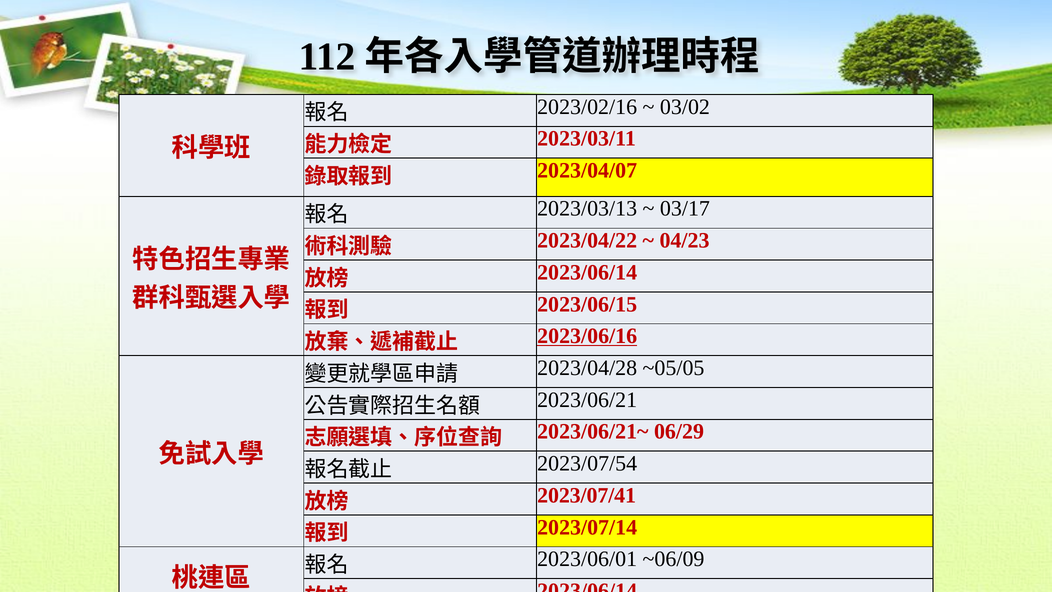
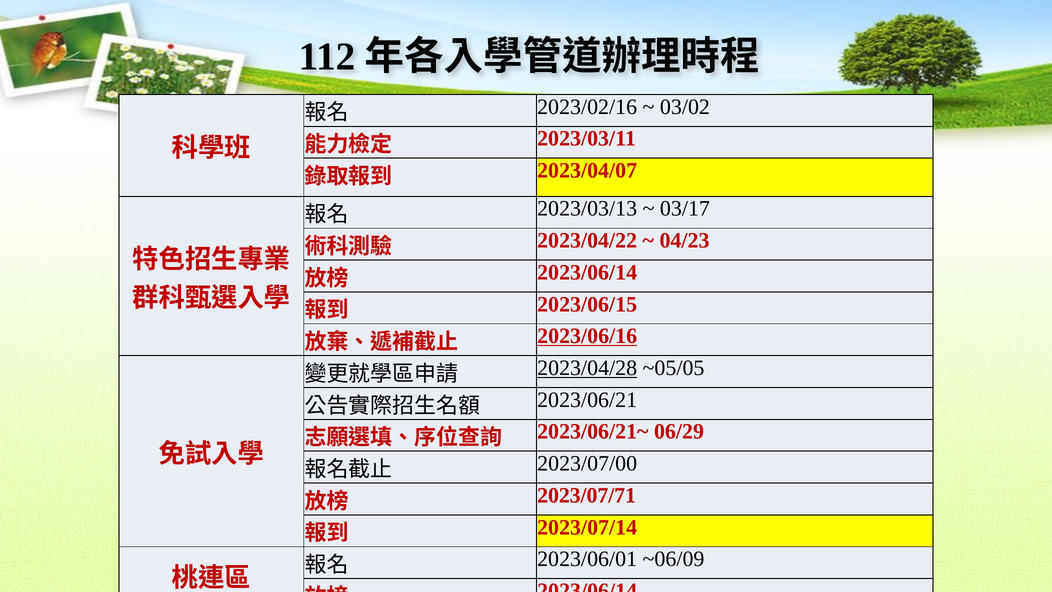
2023/04/28 underline: none -> present (587, 368)
2023/07/54: 2023/07/54 -> 2023/07/00 (587, 463)
2023/07/41: 2023/07/41 -> 2023/07/71 (587, 495)
